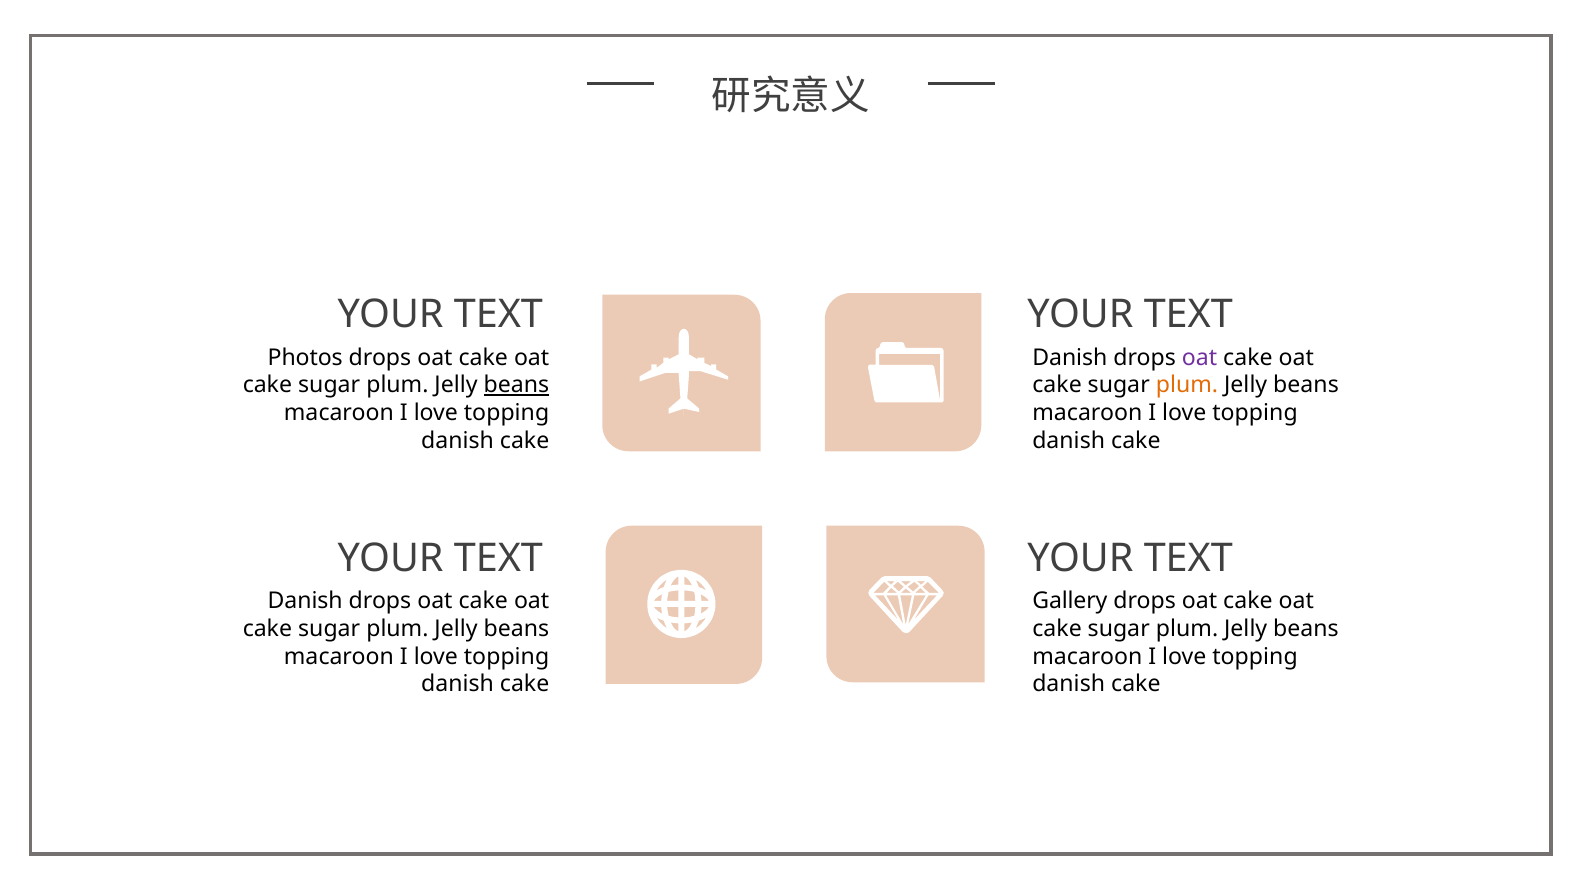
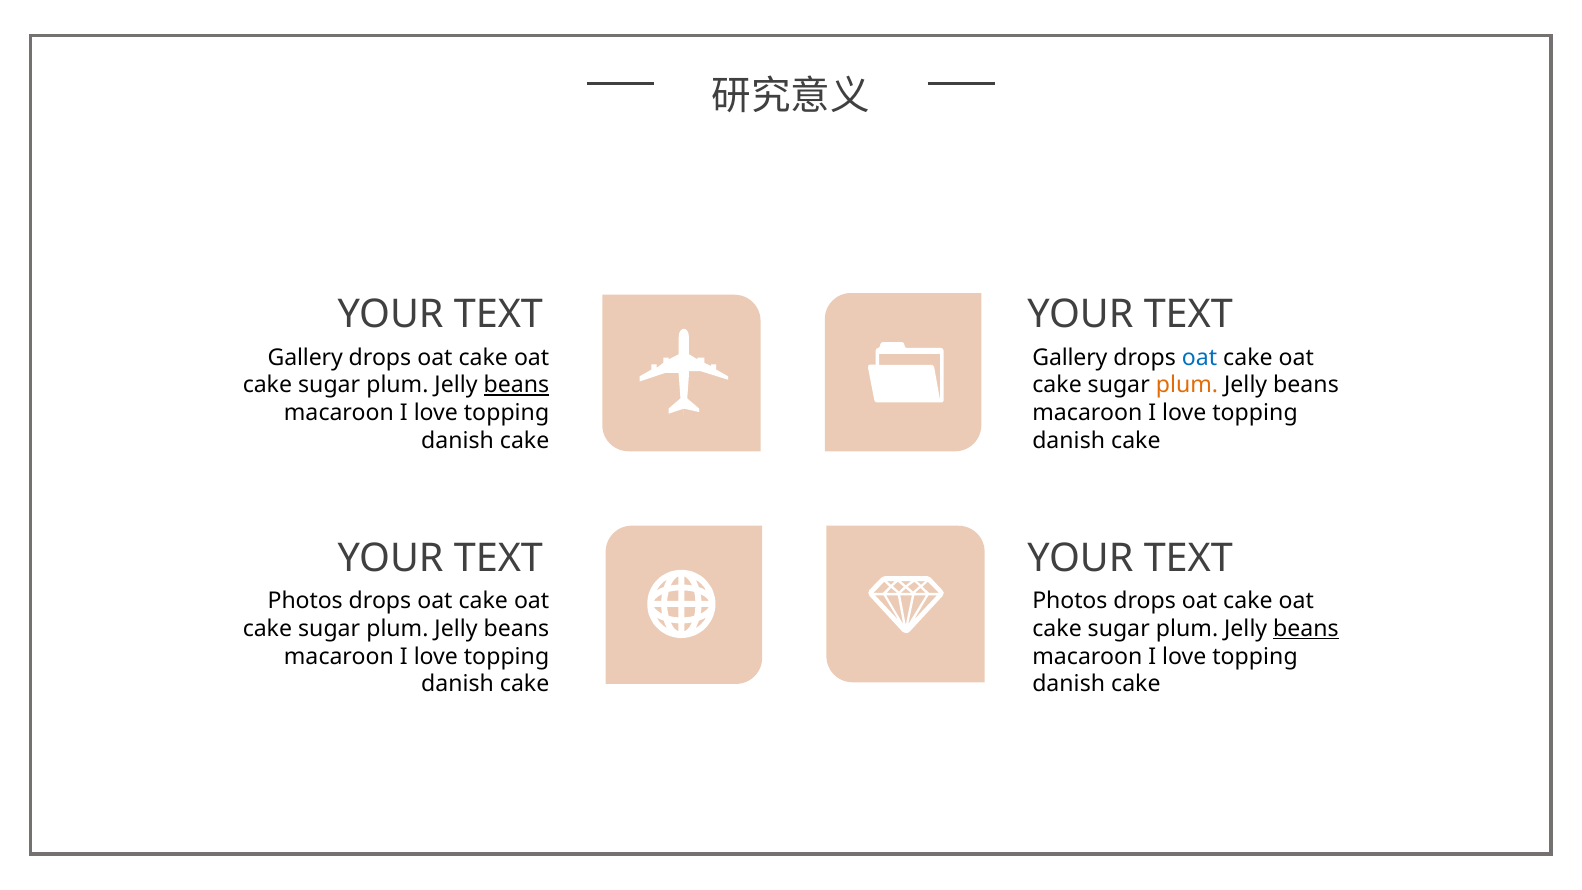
Photos: Photos -> Gallery (305, 357)
Danish: Danish -> Gallery (1070, 357)
oat colour: purple -> blue (1200, 357)
Danish: Danish -> Photos (305, 601)
Gallery: Gallery -> Photos (1070, 601)
beans underline: none -> present (1306, 629)
